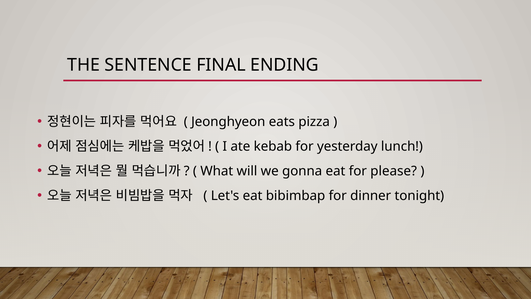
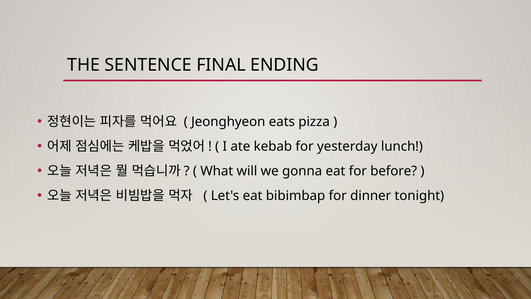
please: please -> before (394, 171)
